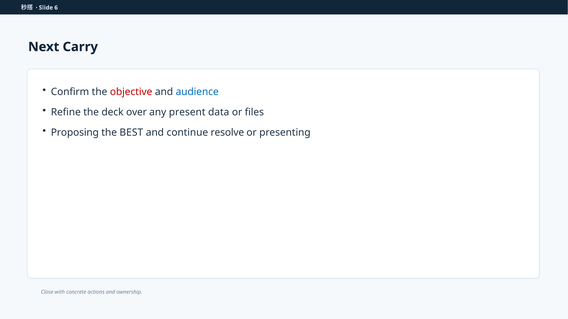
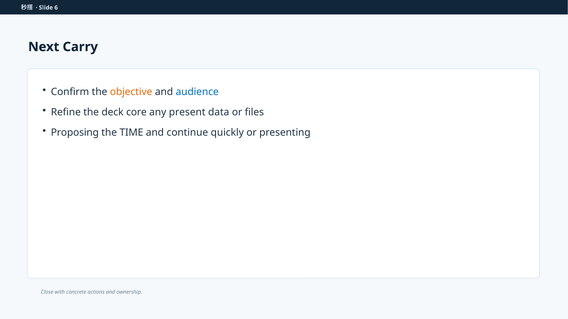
objective colour: red -> orange (131, 92)
over: over -> core (136, 112)
BEST: BEST -> TIME (131, 133)
resolve: resolve -> quickly (227, 133)
